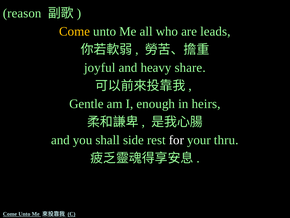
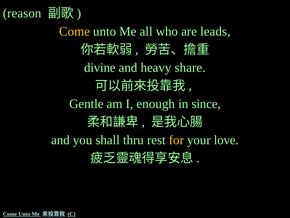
joyful: joyful -> divine (100, 68)
heirs: heirs -> since (206, 104)
side: side -> thru (133, 140)
for colour: white -> yellow (176, 140)
thru: thru -> love (226, 140)
